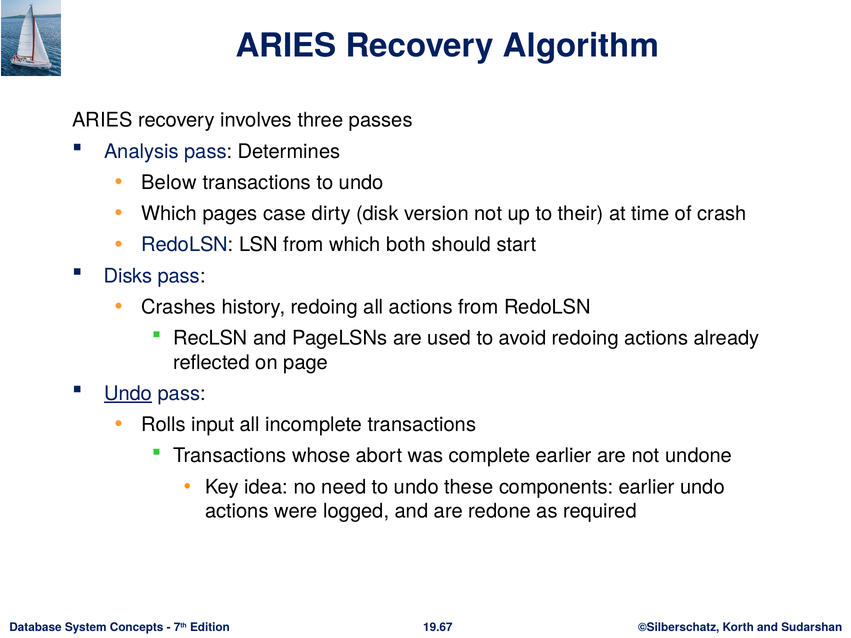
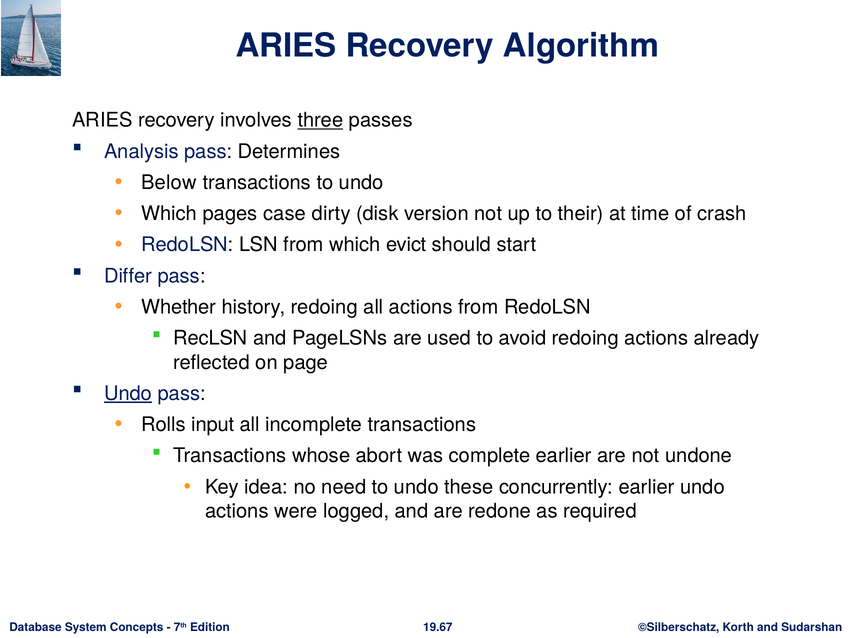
three underline: none -> present (320, 120)
both: both -> evict (406, 245)
Disks: Disks -> Differ (128, 276)
Crashes: Crashes -> Whether (179, 307)
components: components -> concurrently (556, 487)
